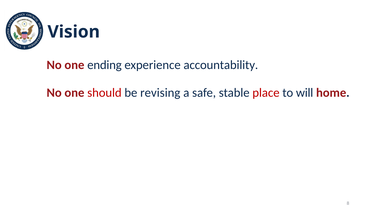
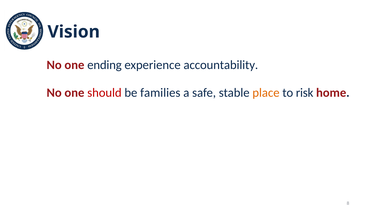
revising: revising -> families (160, 93)
place colour: red -> orange (266, 93)
will: will -> risk (305, 93)
